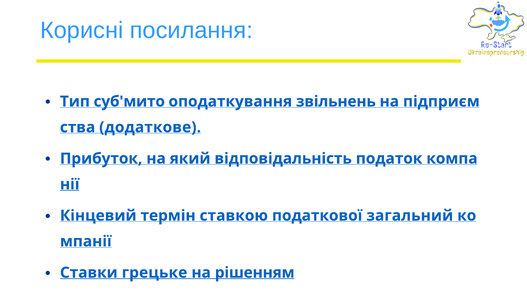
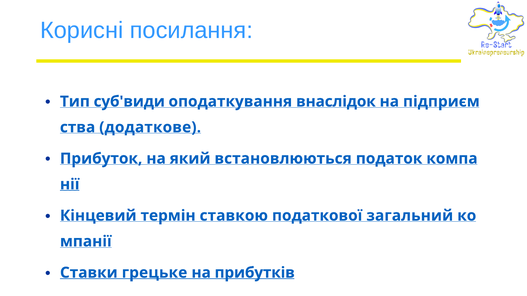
суб'мито: суб'мито -> суб'види (129, 102)
звільнень: звільнень -> внаслідок (336, 102)
відповідальність: відповідальність -> встановлюються (283, 159)
рішенням: рішенням -> прибутків (255, 273)
